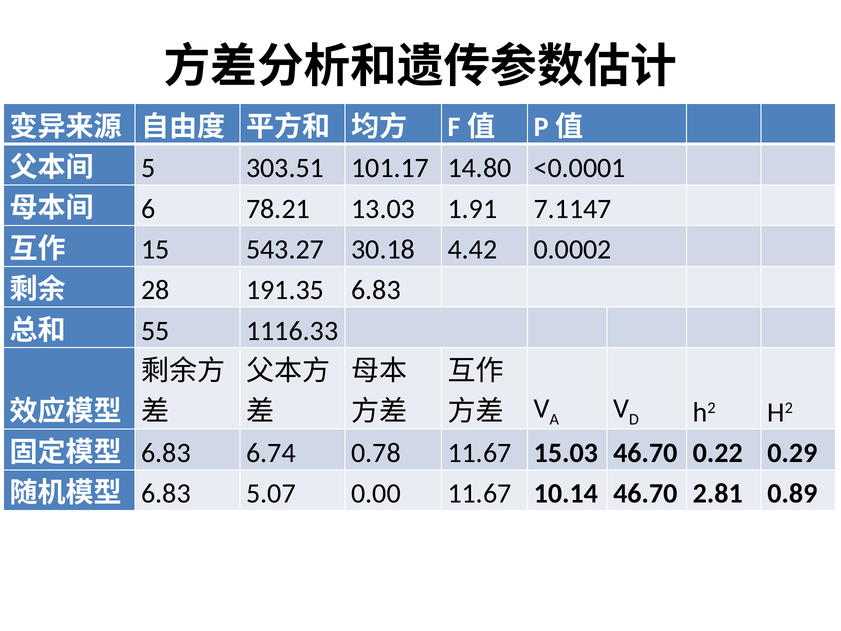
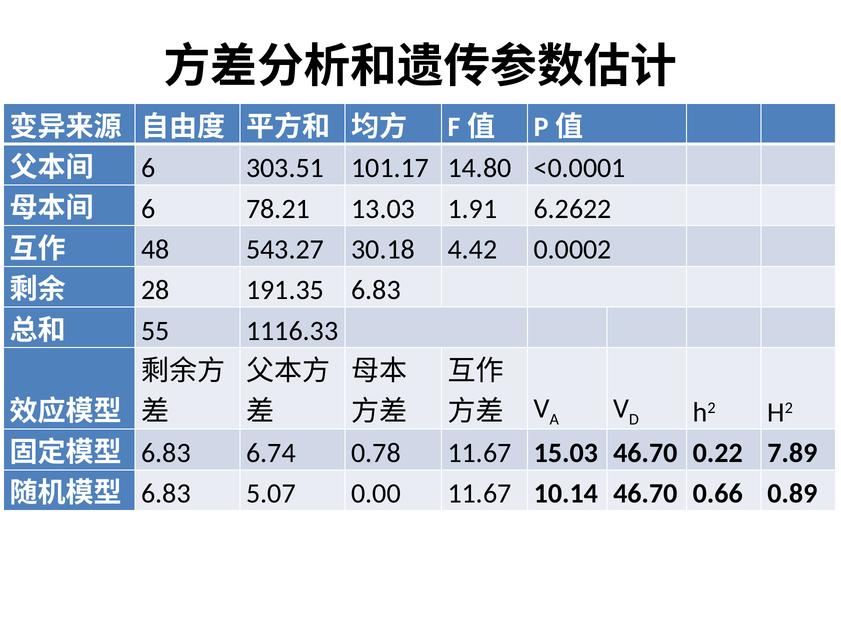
5: 5 -> 6 (148, 168)
7.1147: 7.1147 -> 6.2622 (573, 209)
15: 15 -> 48 (155, 249)
0.29: 0.29 -> 7.89 (792, 453)
2.81: 2.81 -> 0.66 (718, 493)
